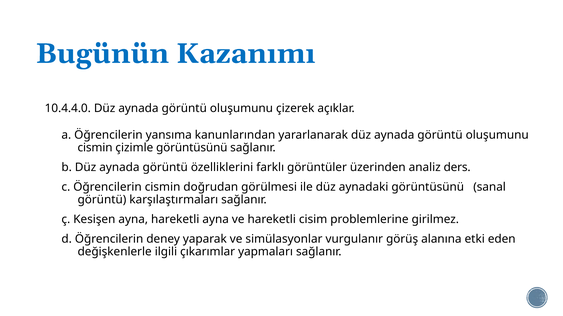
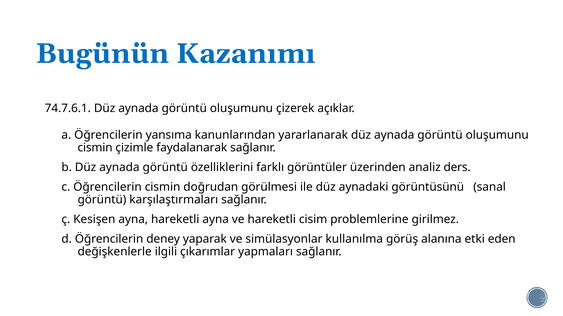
10.4.4.0: 10.4.4.0 -> 74.7.6.1 (68, 109)
çizimle görüntüsünü: görüntüsünü -> faydalanarak (192, 148)
vurgulanır: vurgulanır -> kullanılma (354, 240)
